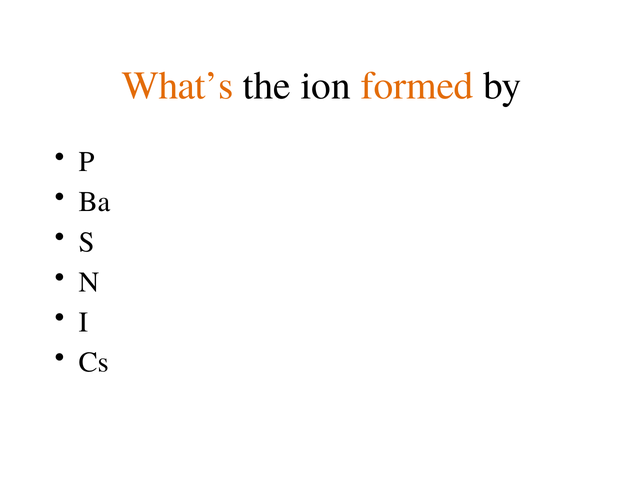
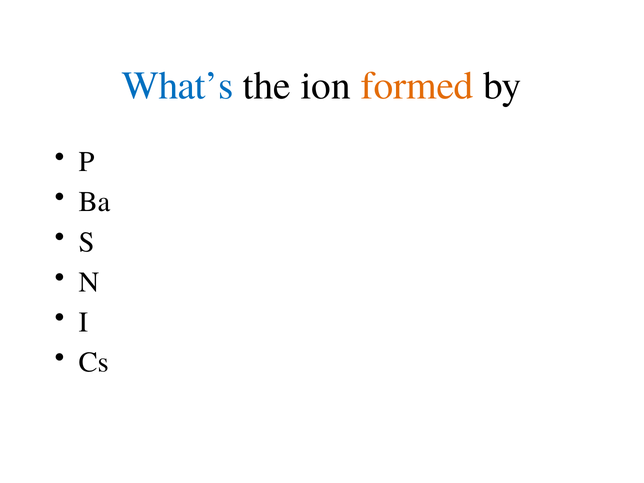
What’s colour: orange -> blue (178, 86)
